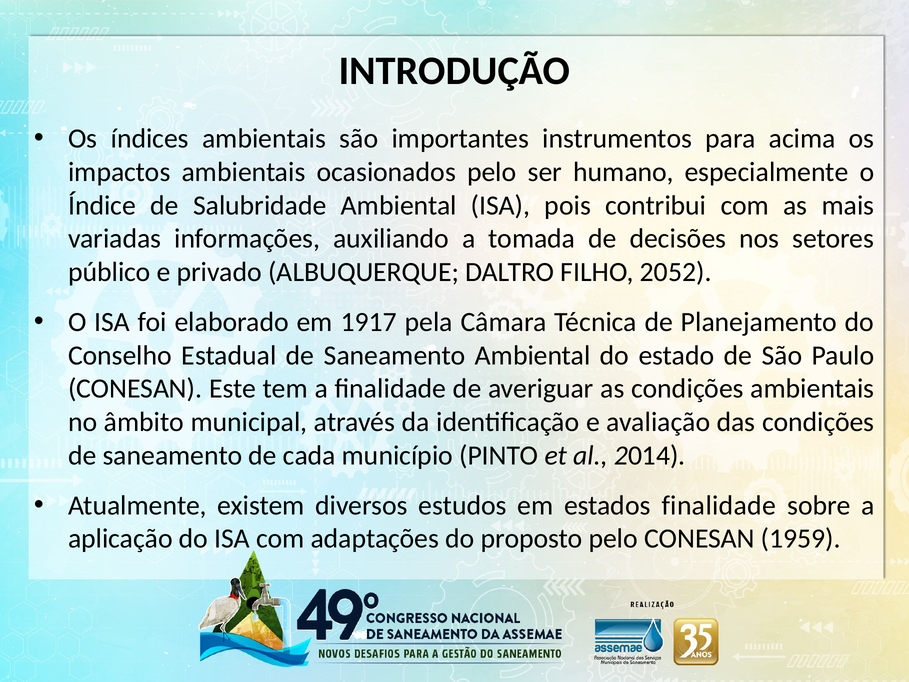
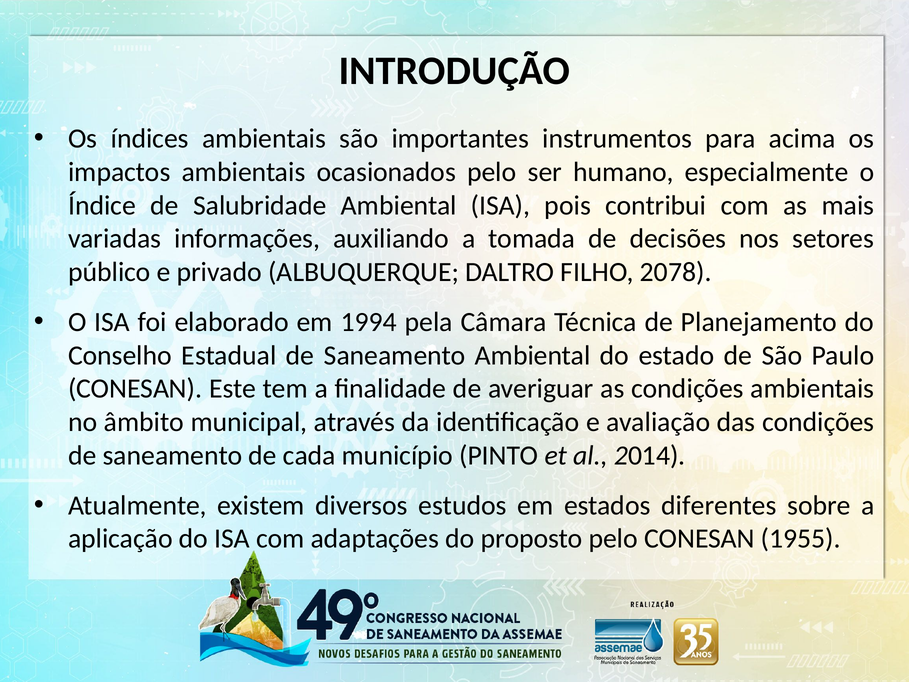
2052: 2052 -> 2078 (676, 272)
1917: 1917 -> 1994 (369, 322)
estados finalidade: finalidade -> diferentes (719, 505)
1959: 1959 -> 1955 (801, 539)
